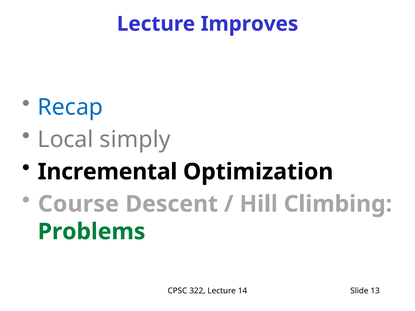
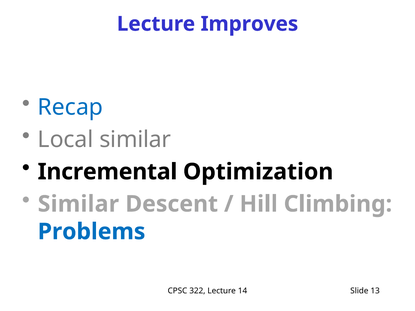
Local simply: simply -> similar (135, 140)
Course: Course -> Similar (78, 204)
Problems colour: green -> blue (92, 232)
